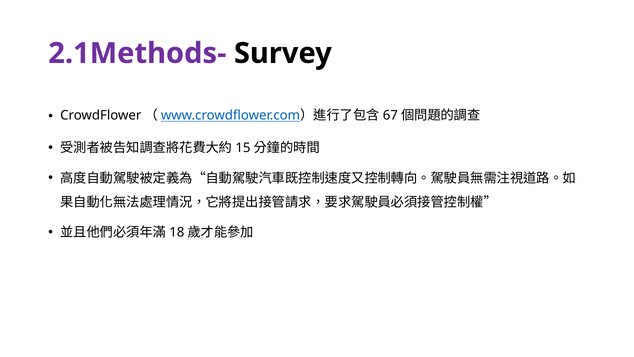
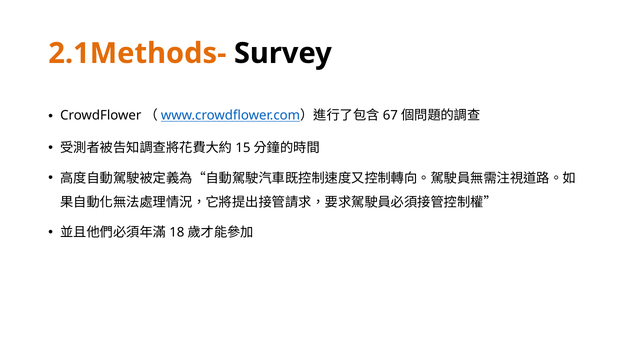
2.1Methods- colour: purple -> orange (137, 53)
